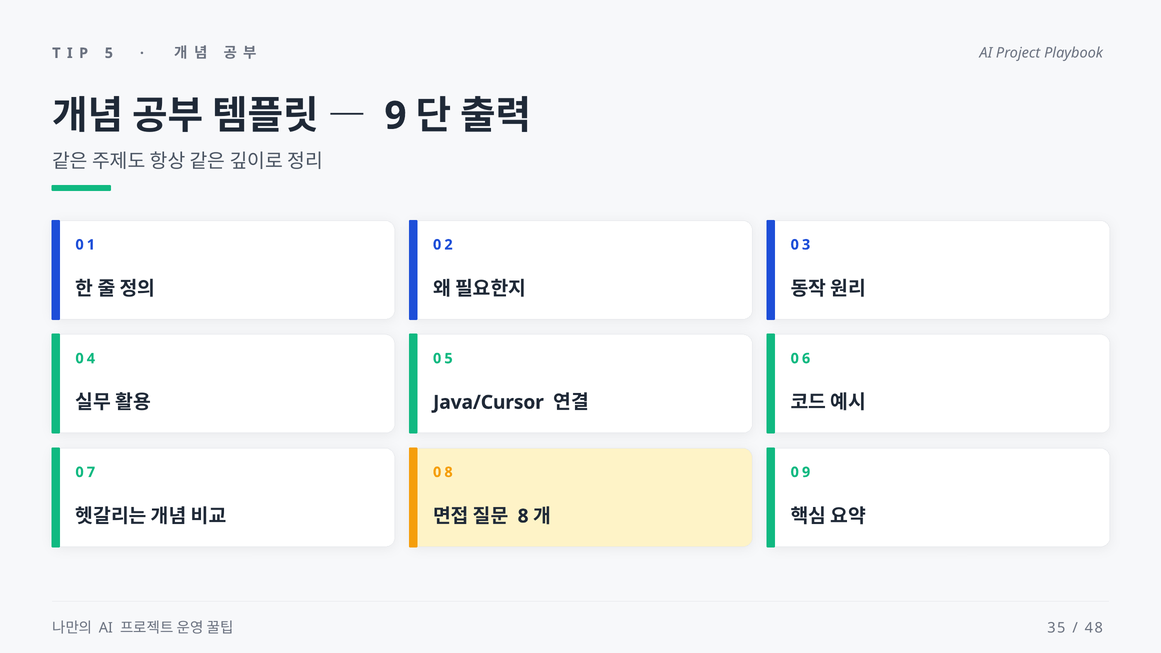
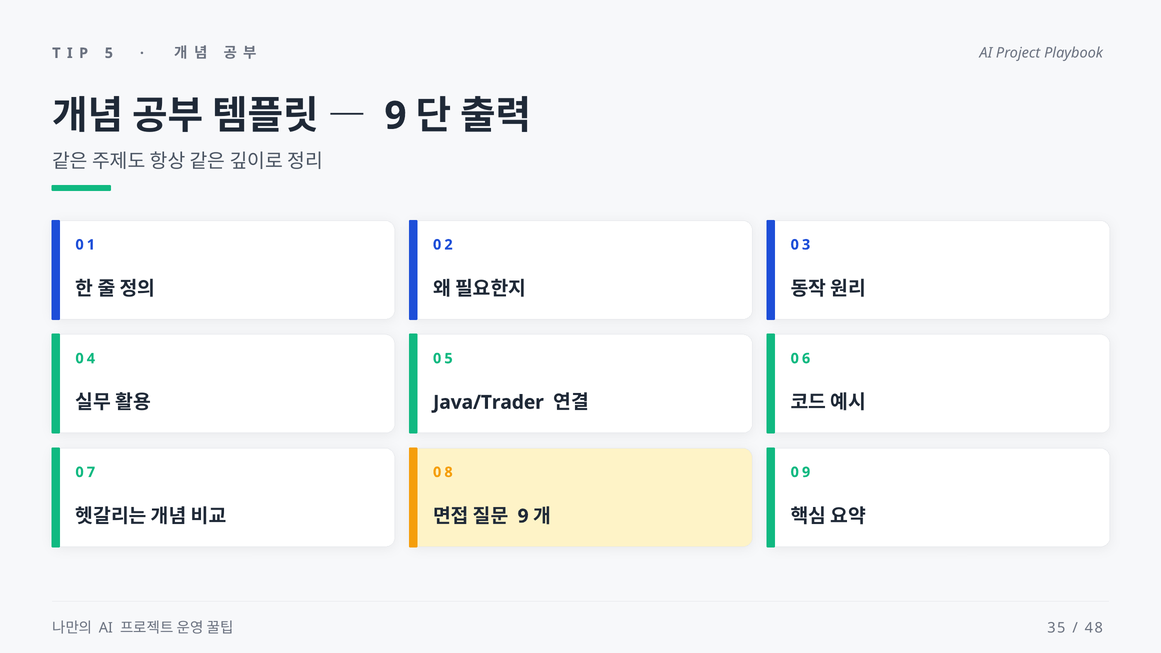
Java/Cursor: Java/Cursor -> Java/Trader (488, 402)
8: 8 -> 9 (523, 516)
